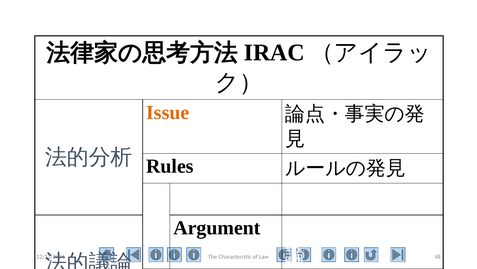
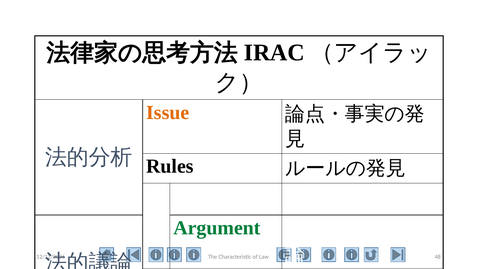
Argument colour: black -> green (217, 227)
